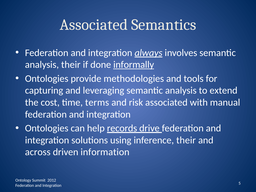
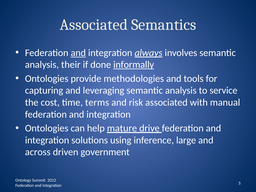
and underline: none -> present (78, 53)
extend: extend -> service (224, 90)
records: records -> mature (122, 128)
inference their: their -> large (186, 140)
information: information -> government (105, 152)
